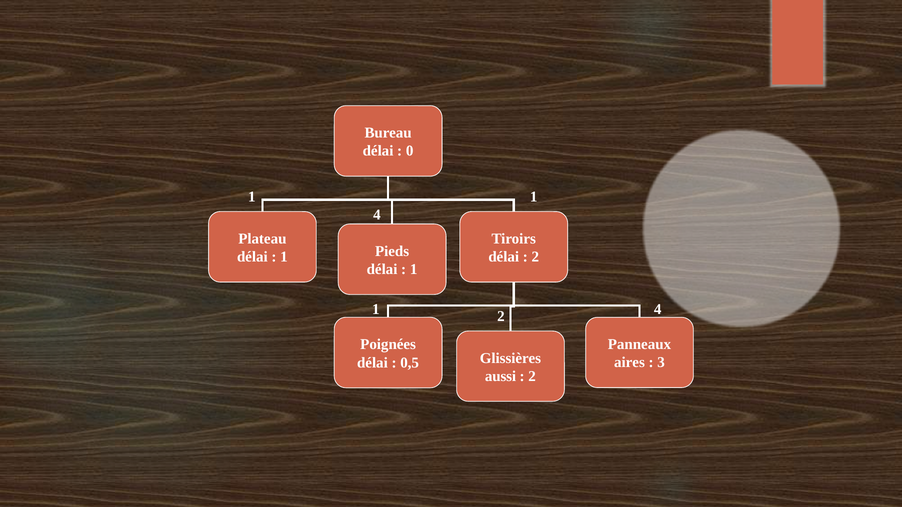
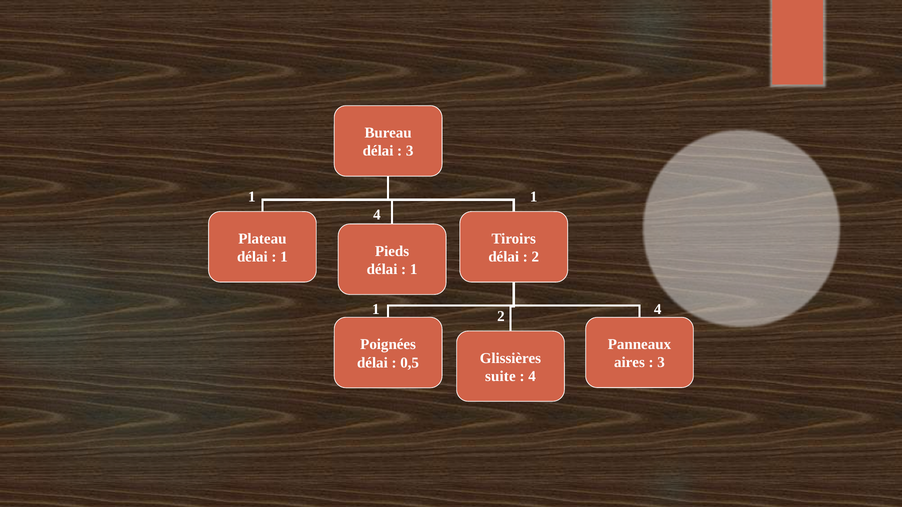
0: 0 -> 3 (410, 151)
aussi: aussi -> suite (500, 376)
2: 2 -> 4 (532, 376)
